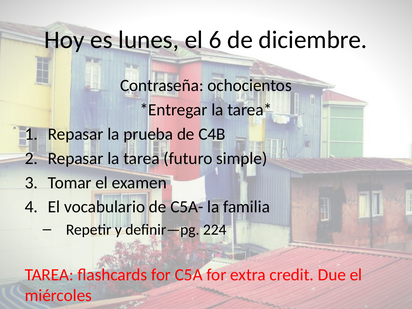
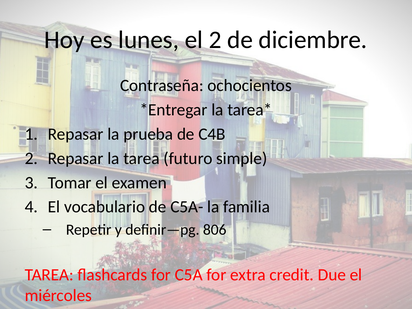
el 6: 6 -> 2 (215, 40)
224: 224 -> 806 (215, 230)
